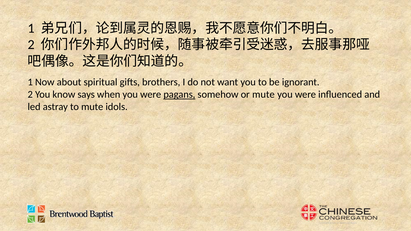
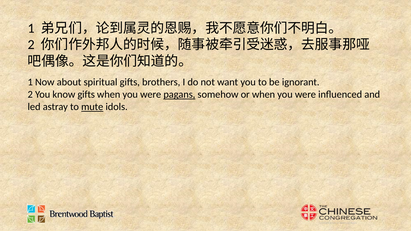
know says: says -> gifts (86, 95)
or mute: mute -> when (264, 95)
mute underline: none -> present (92, 107)
